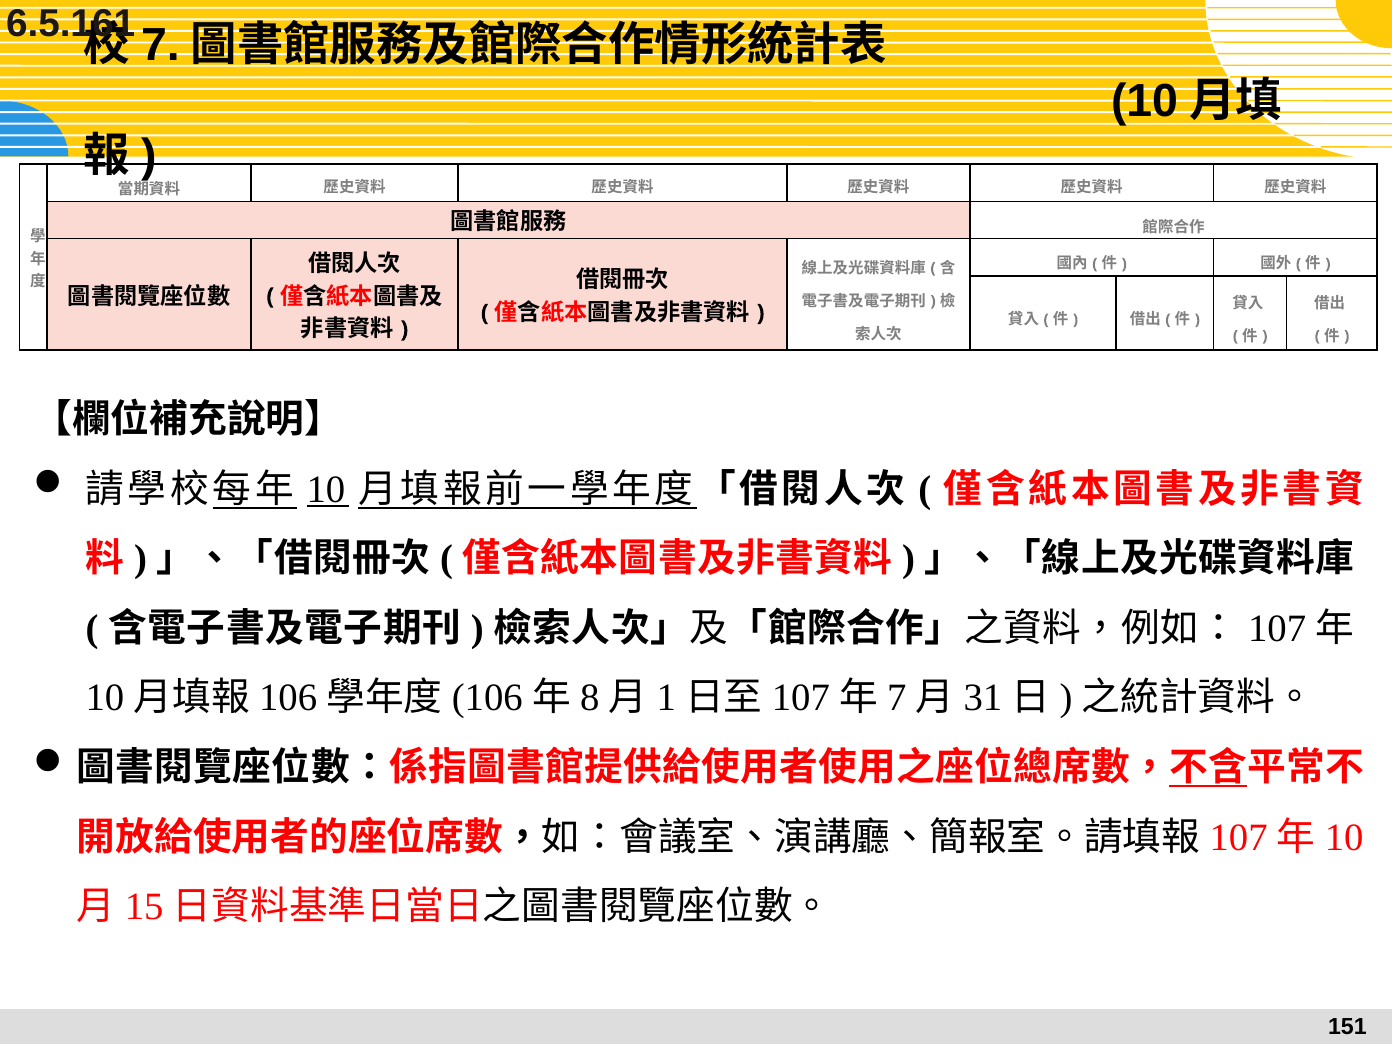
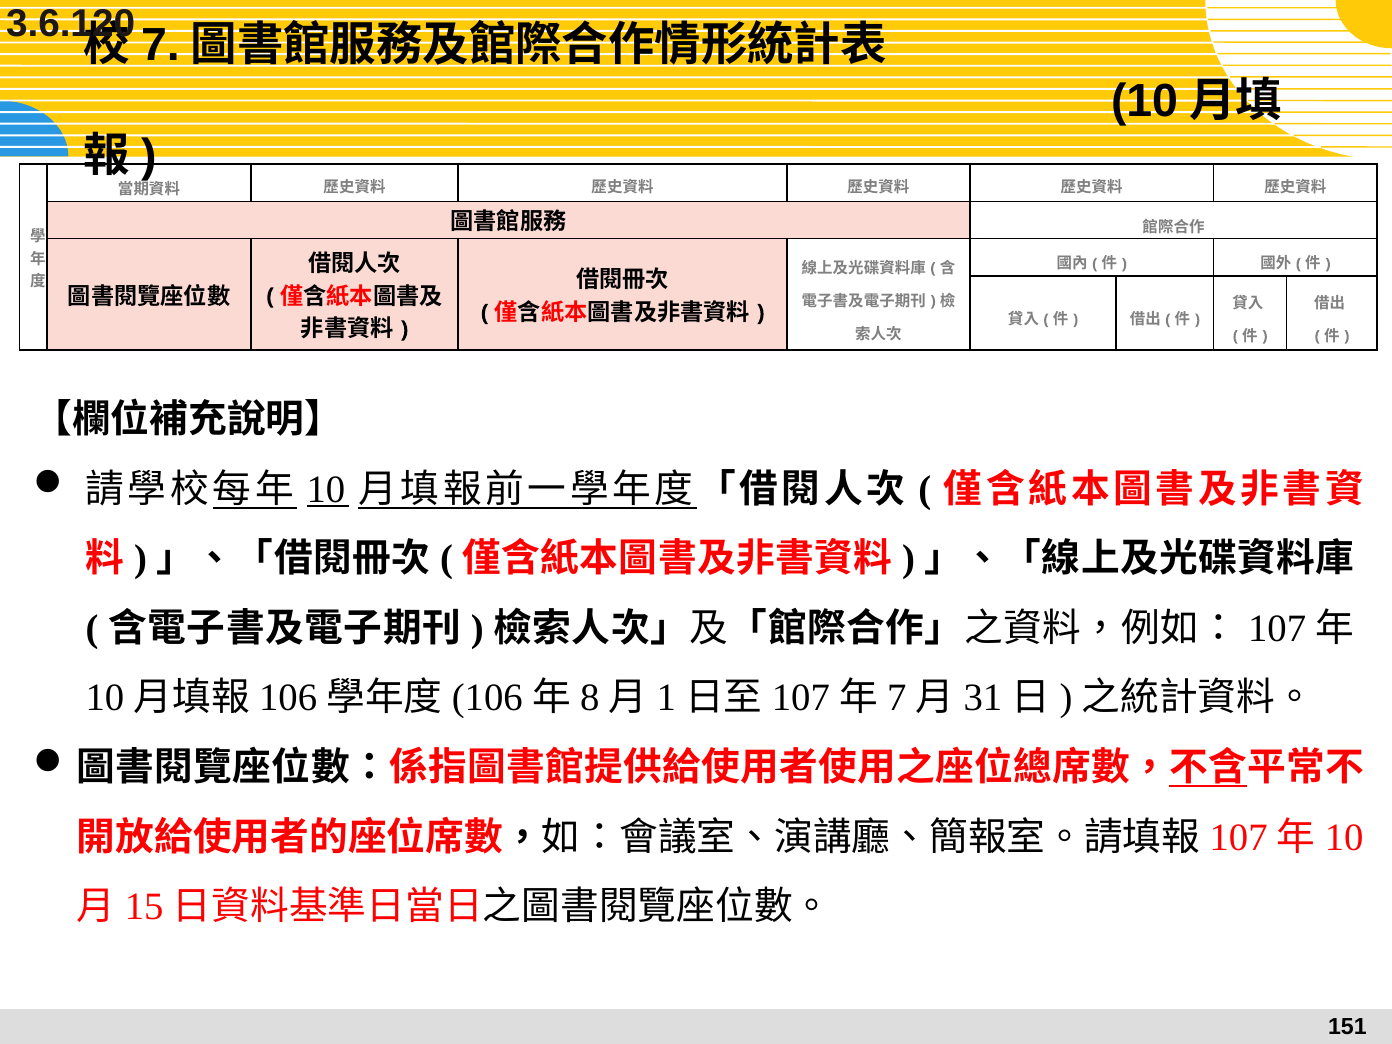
6.5.161: 6.5.161 -> 3.6.120 (71, 23)
